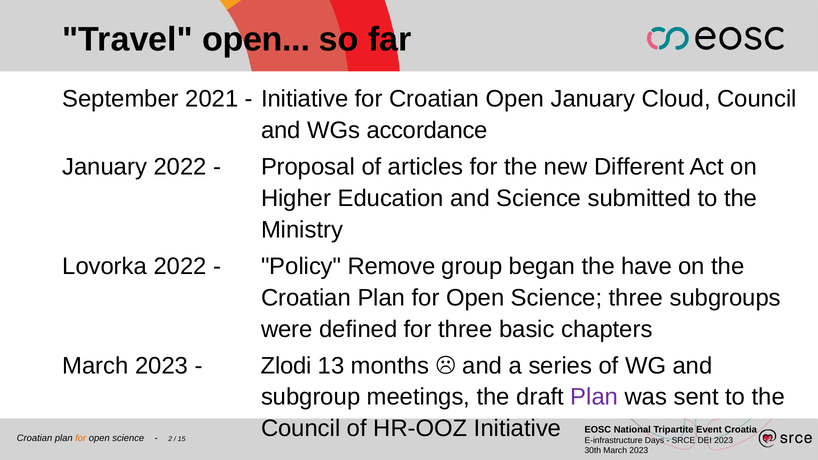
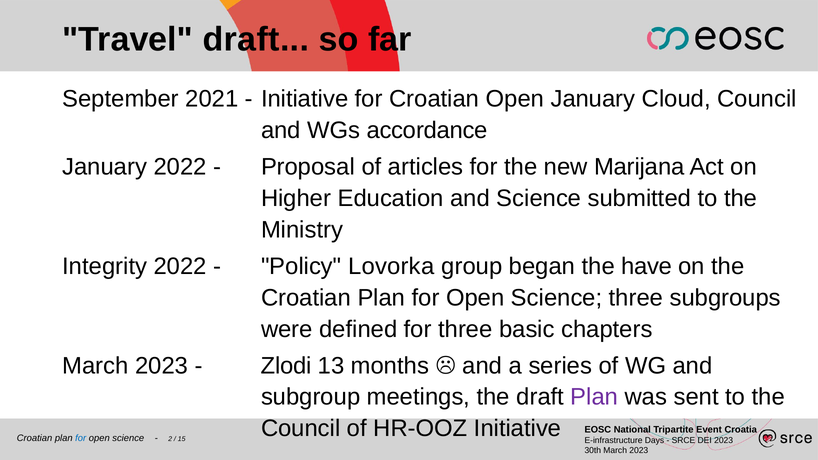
Travel open: open -> draft (256, 40)
Different: Different -> Marijana (639, 167)
Lovorka: Lovorka -> Integrity (105, 266)
Remove: Remove -> Lovorka (391, 266)
for colour: orange -> blue (81, 438)
